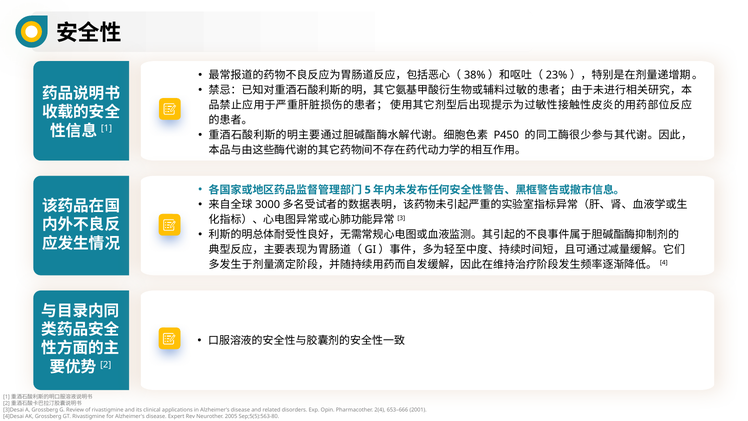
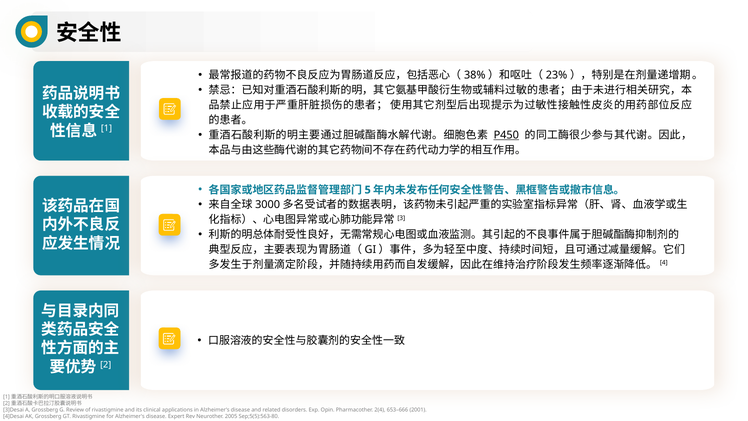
P450 underline: none -> present (506, 135)
